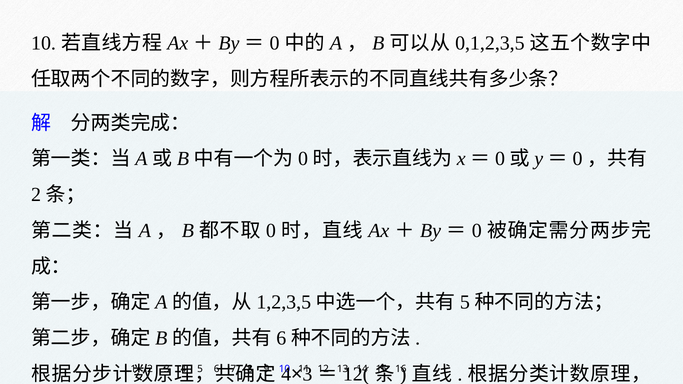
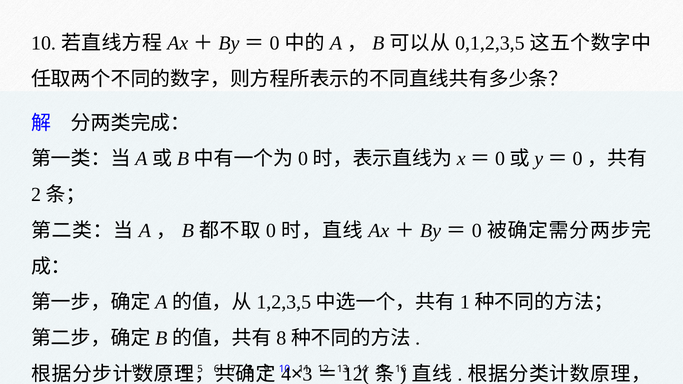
5: 5 -> 1 (465, 302)
6: 6 -> 8 (281, 338)
